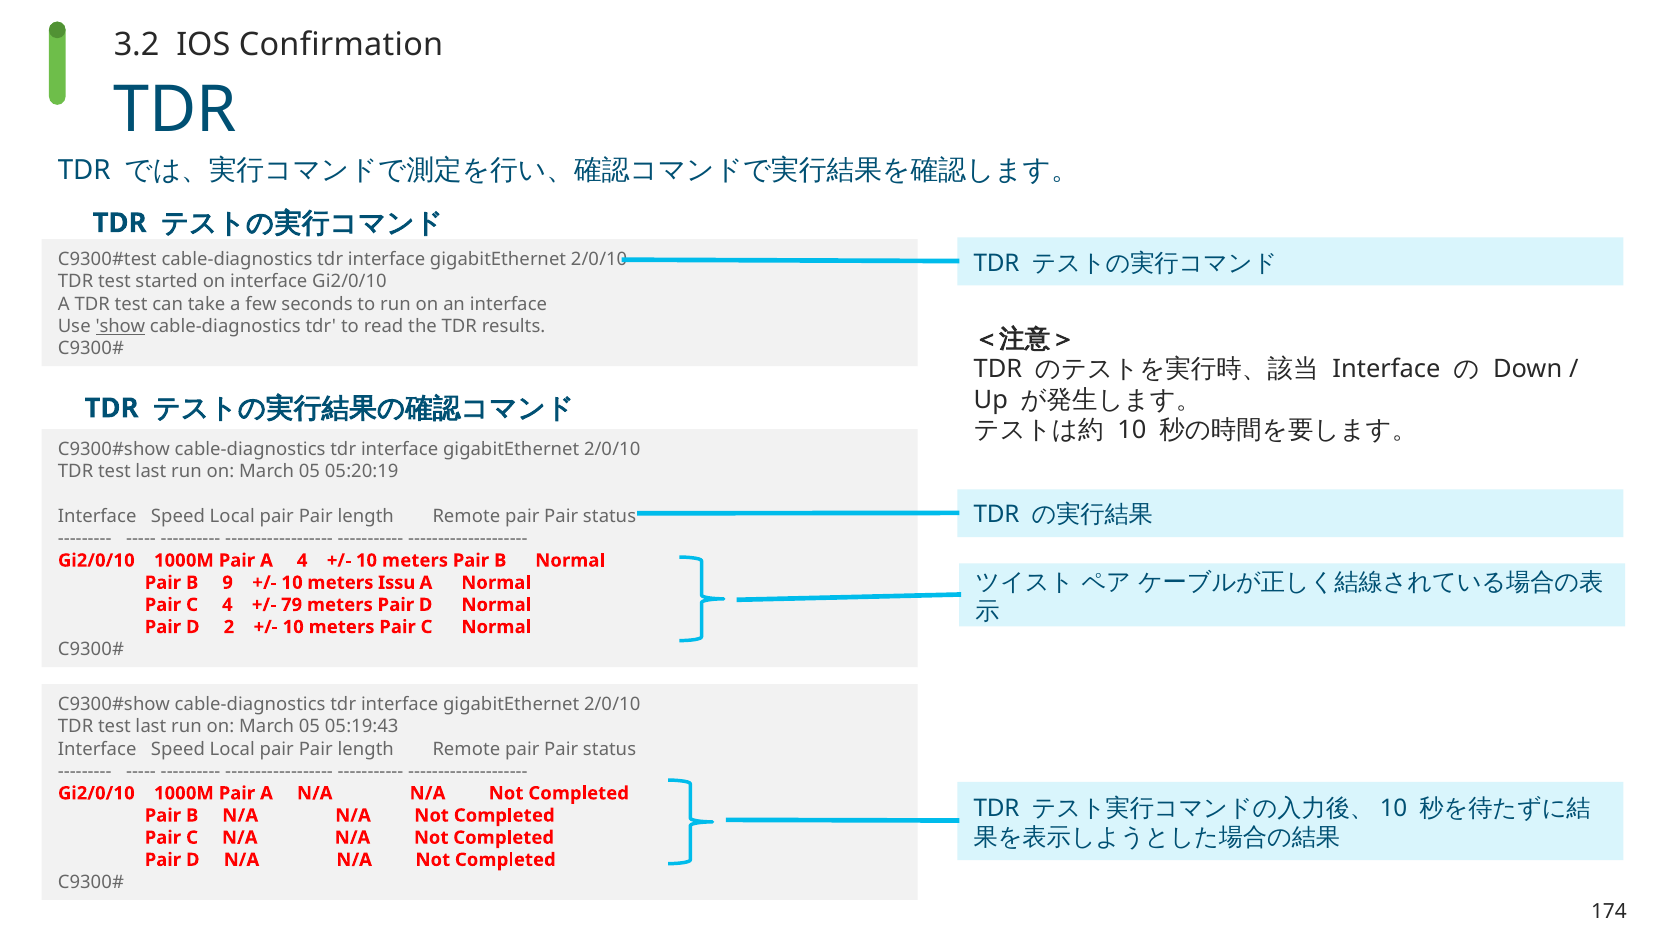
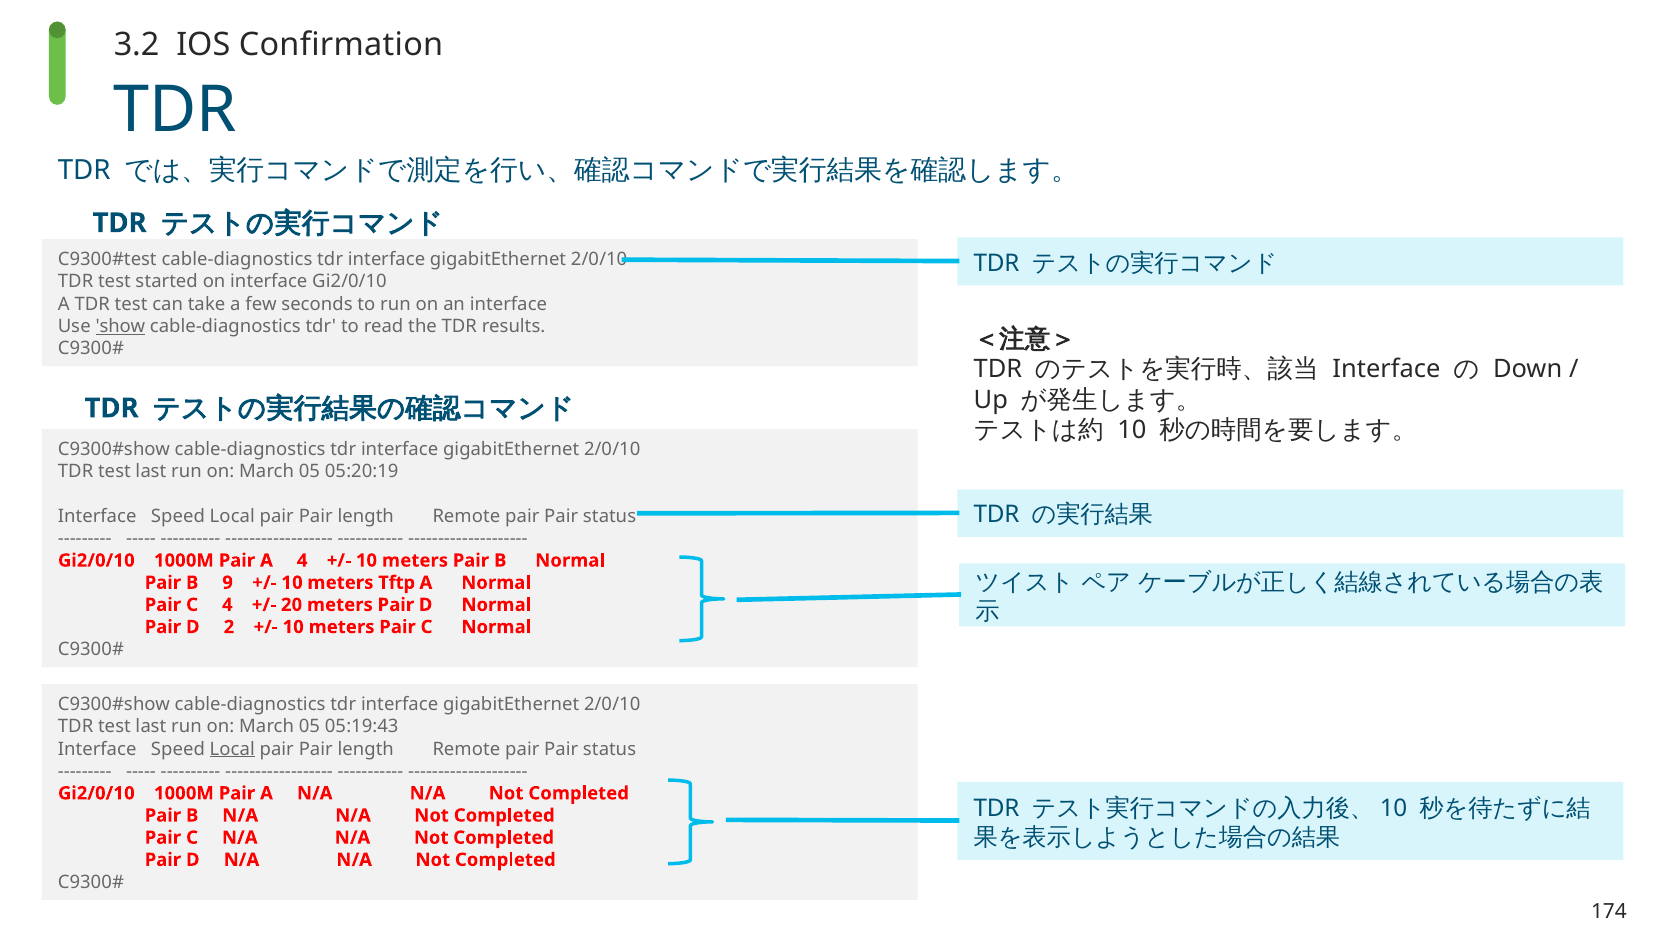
Issu: Issu -> Tftp (397, 582)
79: 79 -> 20 (292, 605)
Local underline: none -> present (232, 749)
